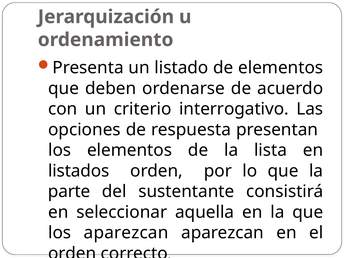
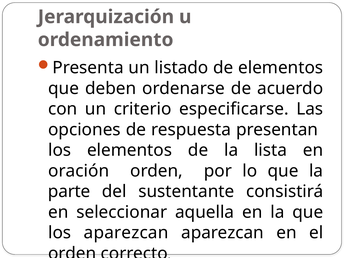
interrogativo: interrogativo -> especificarse (234, 109)
listados: listados -> oración (79, 171)
